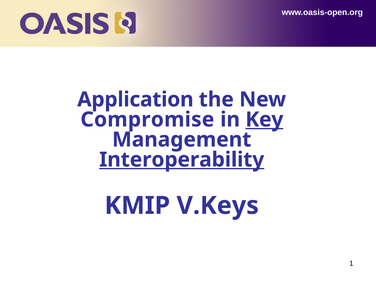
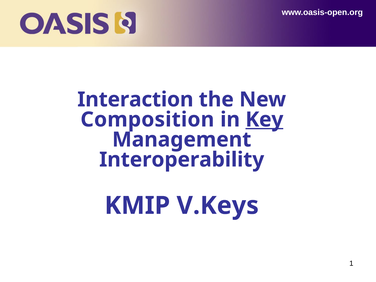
Application: Application -> Interaction (135, 100)
Compromise: Compromise -> Composition (147, 120)
Interoperability underline: present -> none (182, 160)
